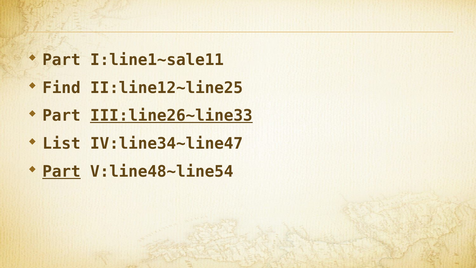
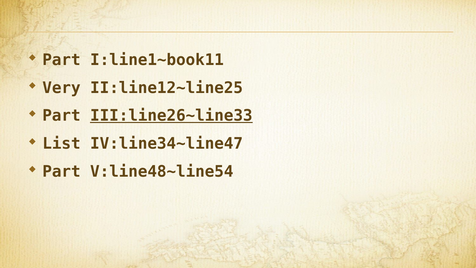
I:line1~sale11: I:line1~sale11 -> I:line1~book11 (157, 60)
Find: Find -> Very (61, 88)
Part underline: present -> none (61, 171)
